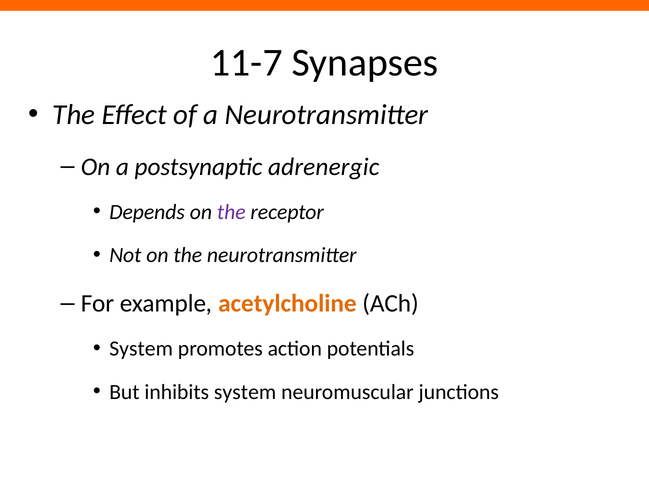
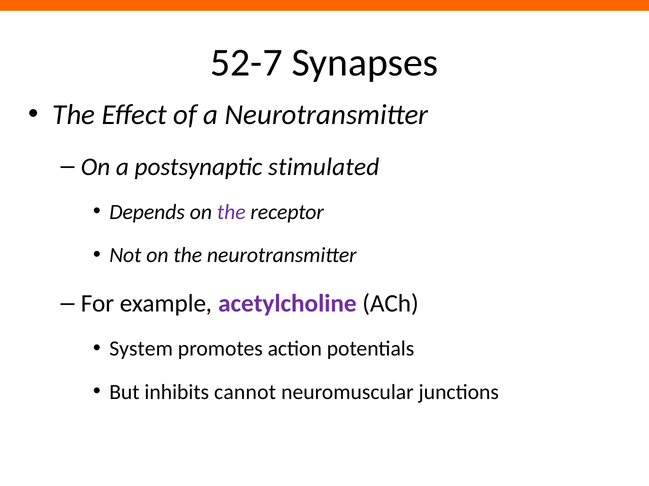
11-7: 11-7 -> 52-7 (246, 63)
adrenergic: adrenergic -> stimulated (324, 167)
acetylcholine colour: orange -> purple (287, 304)
inhibits system: system -> cannot (245, 393)
